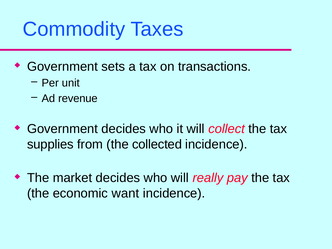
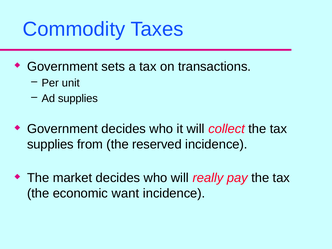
Ad revenue: revenue -> supplies (78, 98)
collected: collected -> reserved (157, 144)
